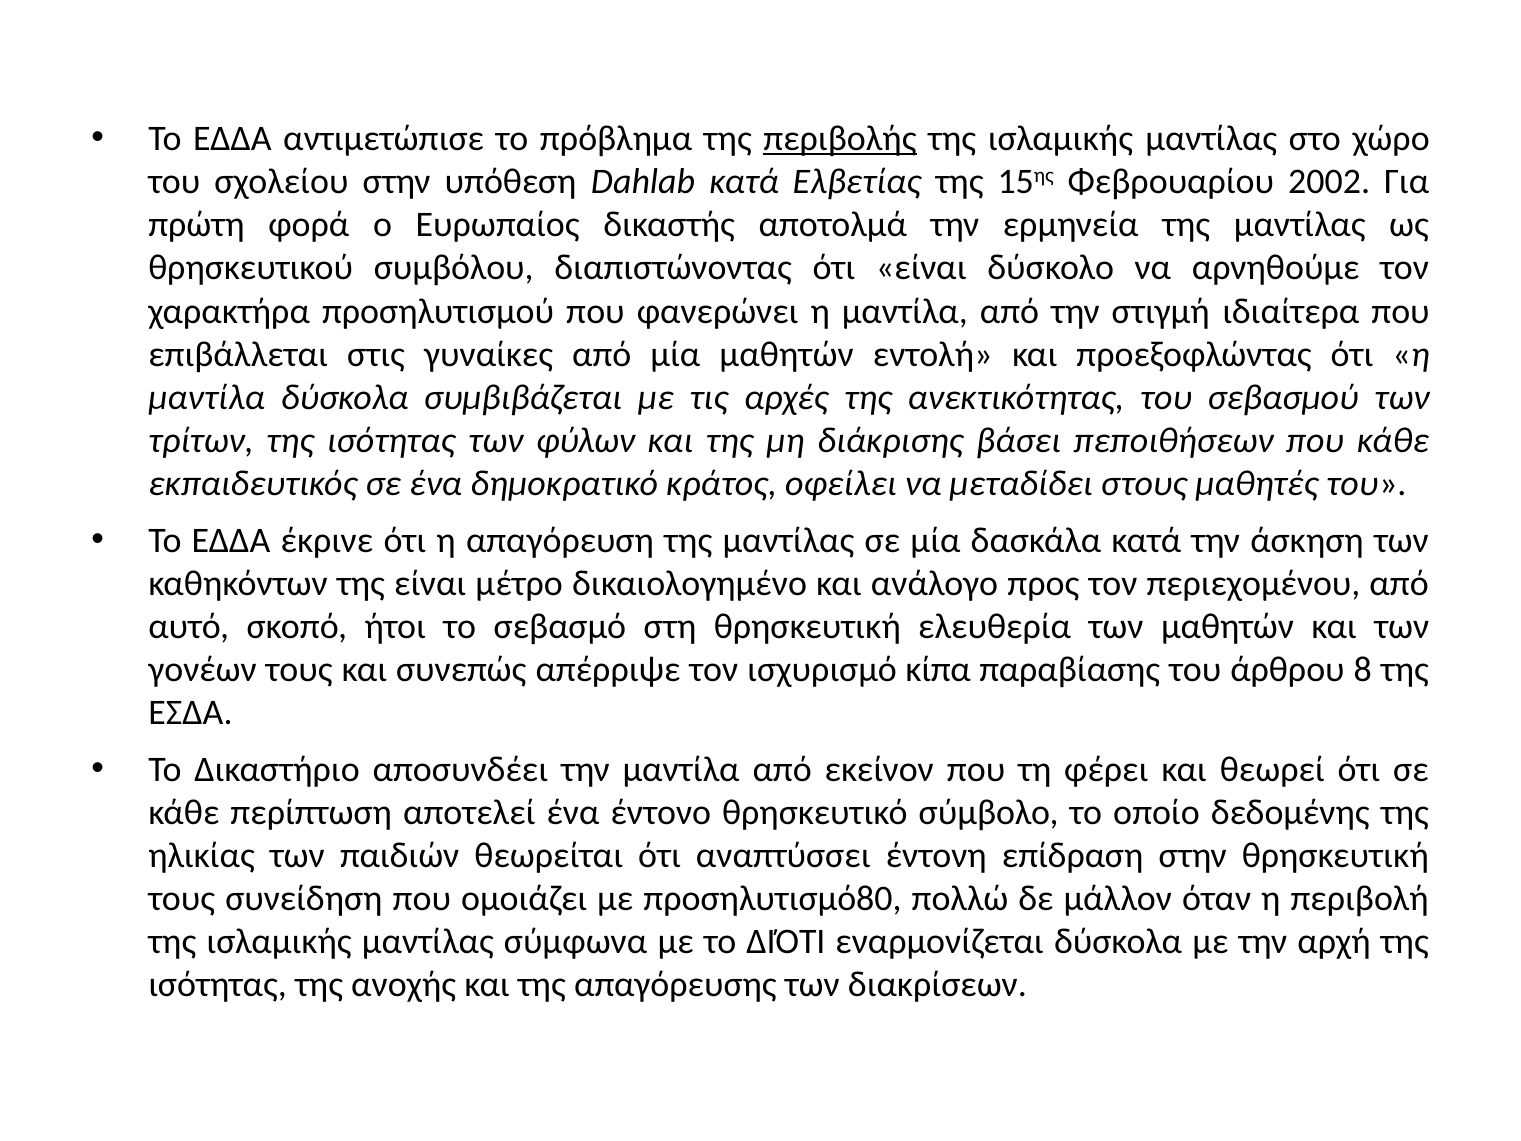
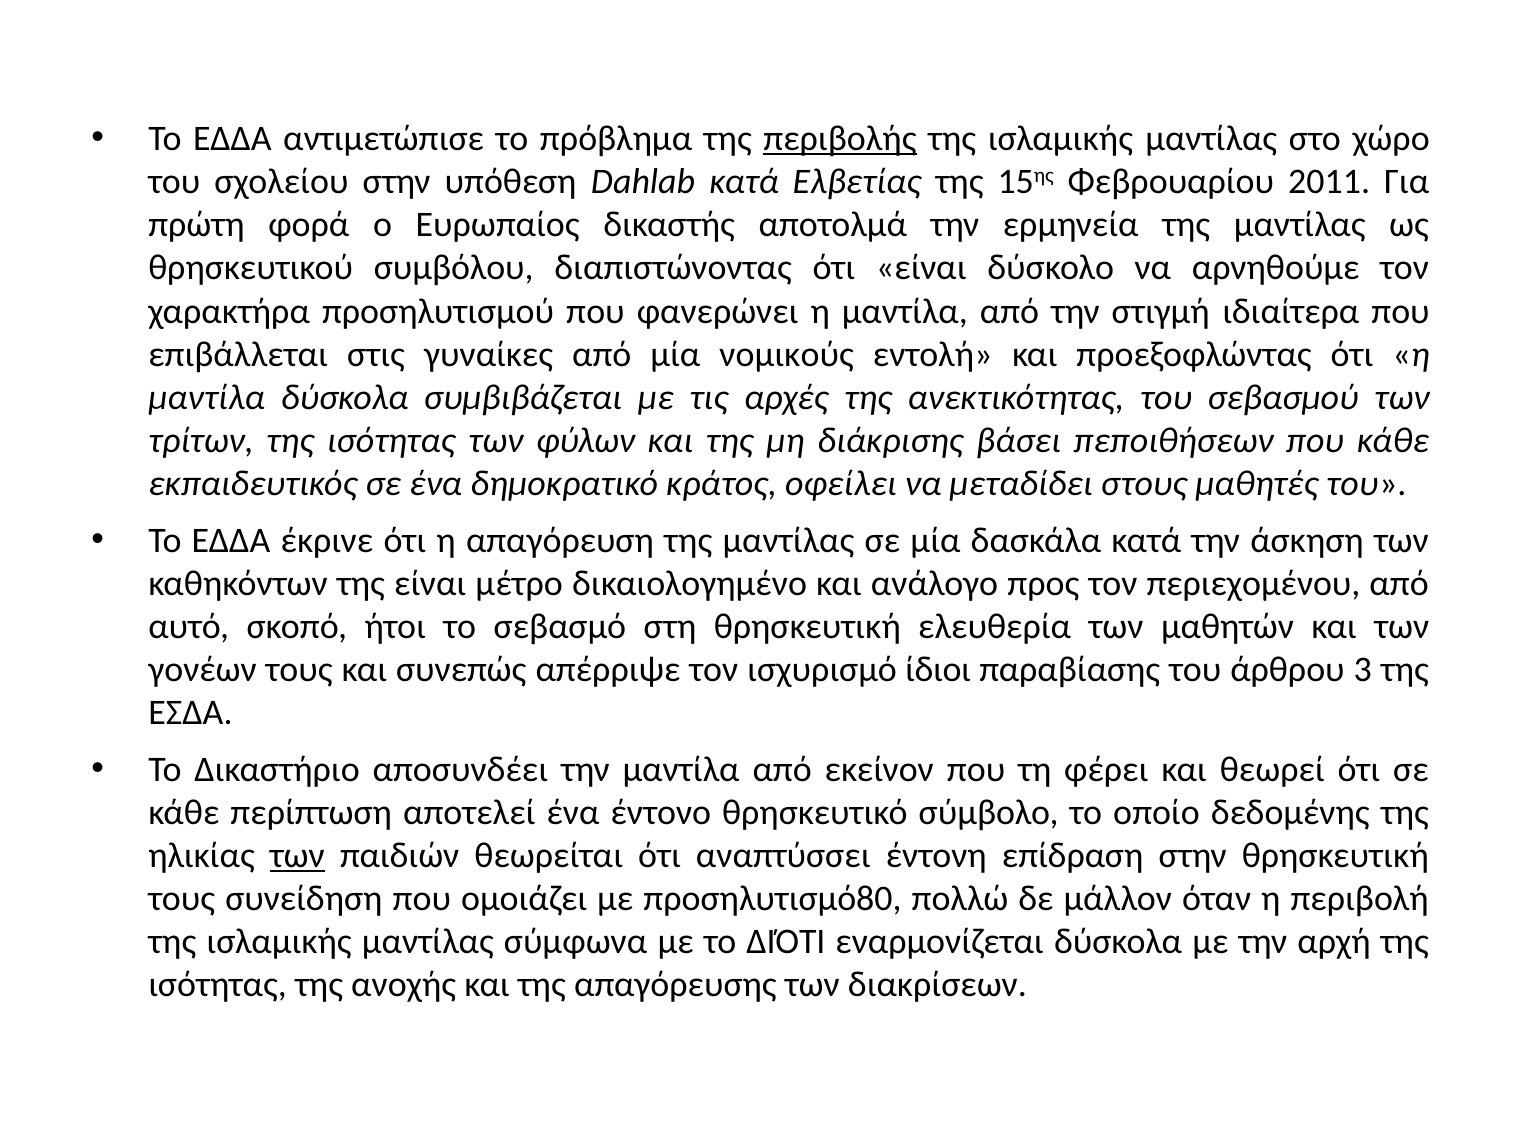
2002: 2002 -> 2011 (1329, 182)
μία μαθητών: μαθητών -> νομικούς (787, 354)
κίπα: κίπα -> ίδιοι (938, 670)
8: 8 -> 3 (1363, 670)
των underline: none -> present (297, 856)
